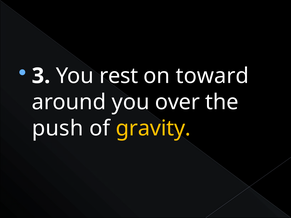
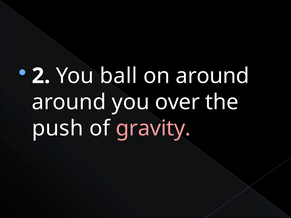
3: 3 -> 2 (41, 76)
rest: rest -> ball (118, 76)
on toward: toward -> around (212, 76)
gravity colour: yellow -> pink (153, 128)
